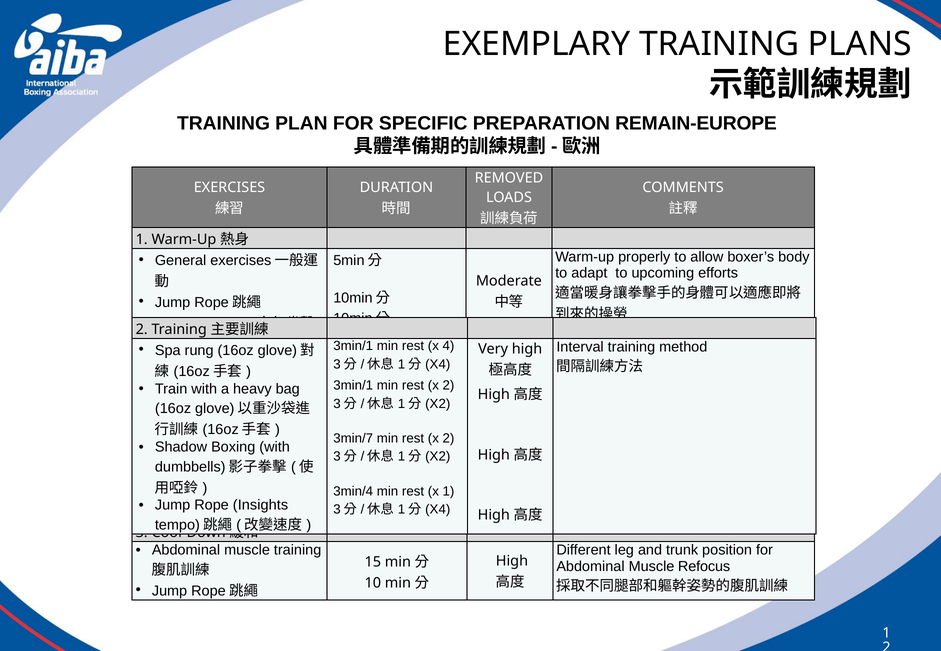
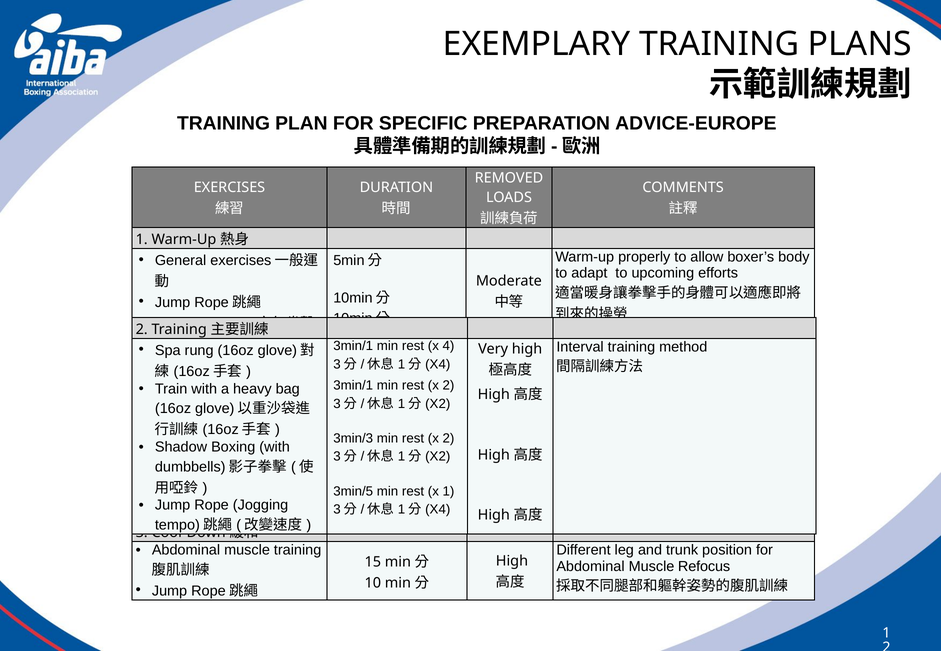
REMAIN-EUROPE: REMAIN-EUROPE -> ADVICE-EUROPE (696, 123)
3min/7: 3min/7 -> 3min/3 (353, 439)
3min/4: 3min/4 -> 3min/5 (353, 492)
Insights: Insights -> Jogging (261, 505)
